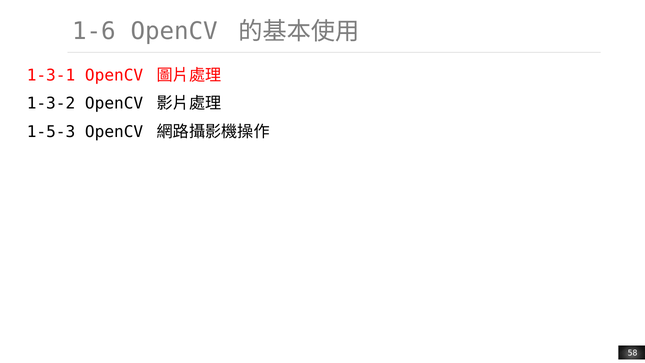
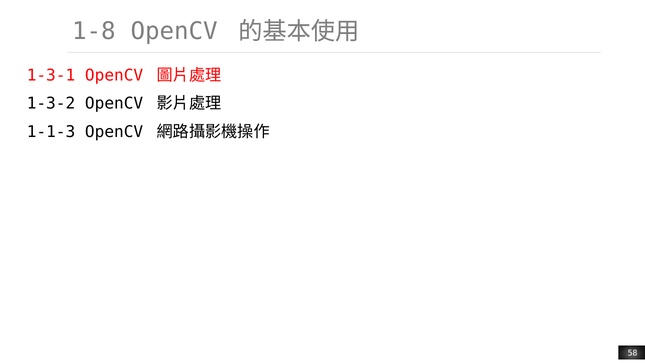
1-6: 1-6 -> 1-8 (94, 31)
1-5-3: 1-5-3 -> 1-1-3 (51, 132)
